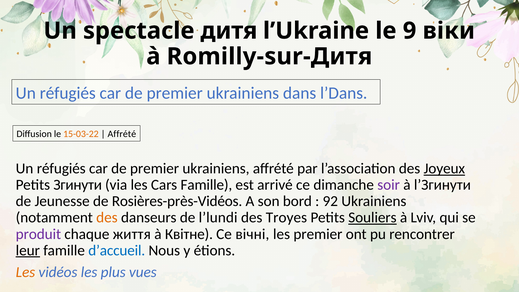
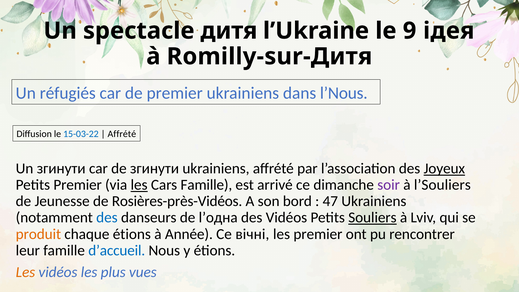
віки: віки -> ідея (449, 31)
l’Dans: l’Dans -> l’Nous (344, 93)
15-03-22 colour: orange -> blue (81, 134)
réfugiés: réfugiés -> згинути (61, 169)
premier: premier -> згинути (155, 169)
Petits Згинути: Згинути -> Premier (78, 185)
les underline: none -> present (139, 185)
l’Згинути: l’Згинути -> l’Souliers (442, 185)
92: 92 -> 47 (330, 201)
des colour: orange -> blue (107, 218)
l’lundi: l’lundi -> l’одна (218, 218)
des Troyes: Troyes -> Vidéos (286, 218)
produit colour: purple -> orange (38, 234)
chaque життя: життя -> étions (132, 234)
Квітне: Квітне -> Année (189, 234)
leur underline: present -> none (28, 250)
